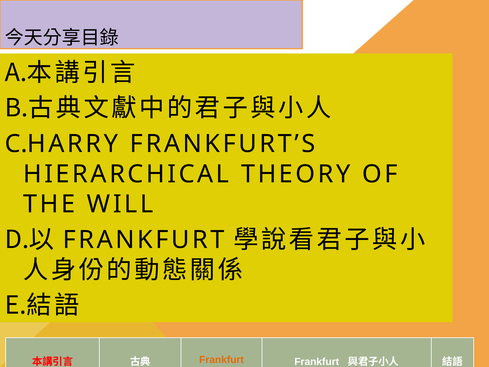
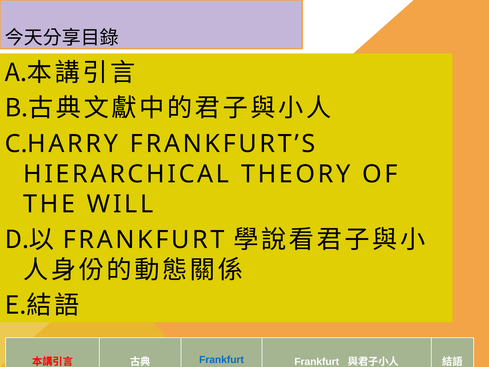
Frankfurt colour: orange -> blue (221, 360)
